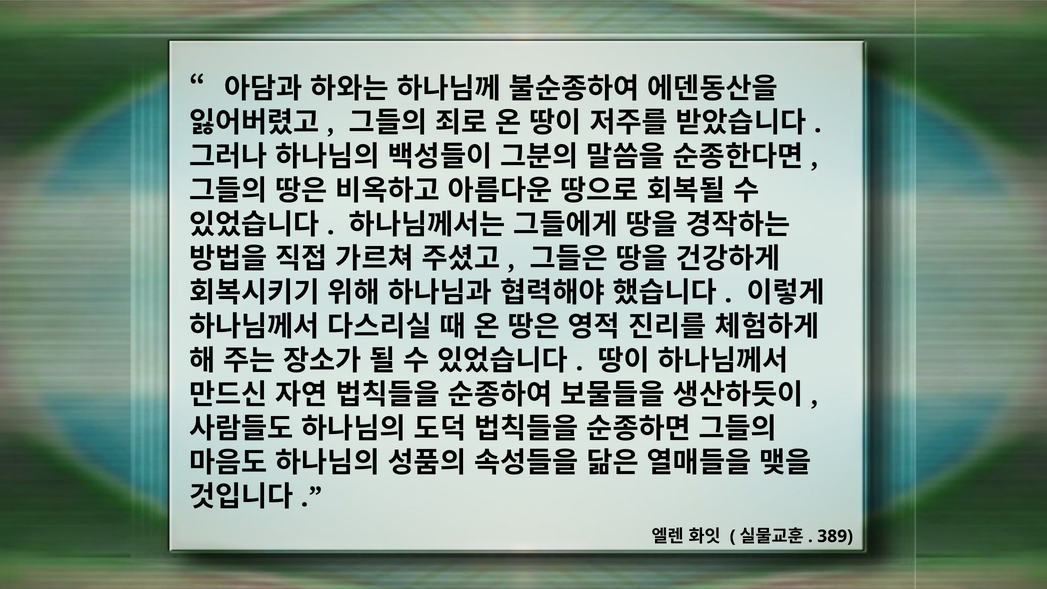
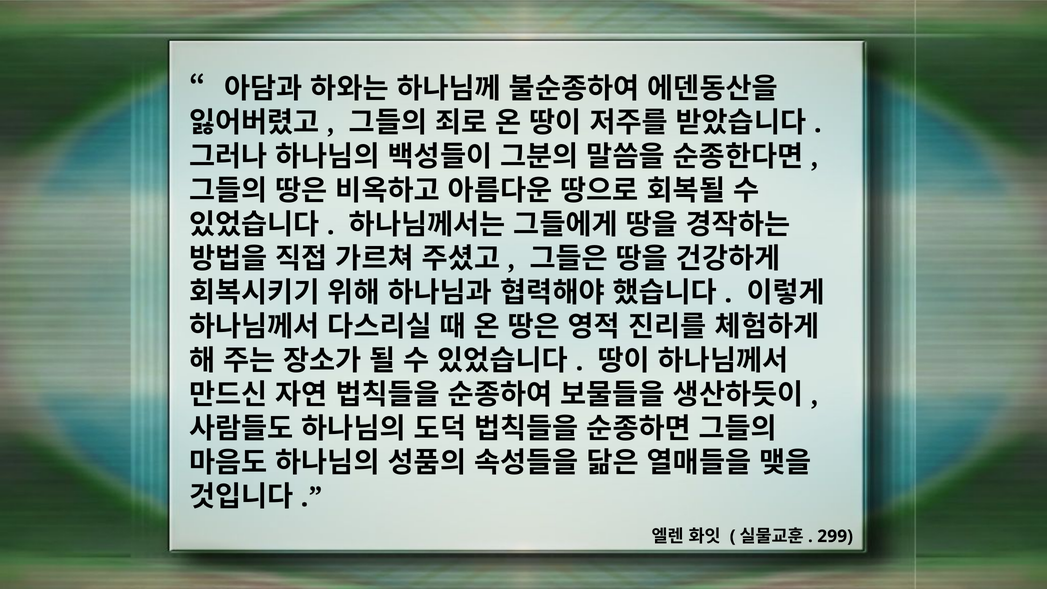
389: 389 -> 299 (835, 536)
